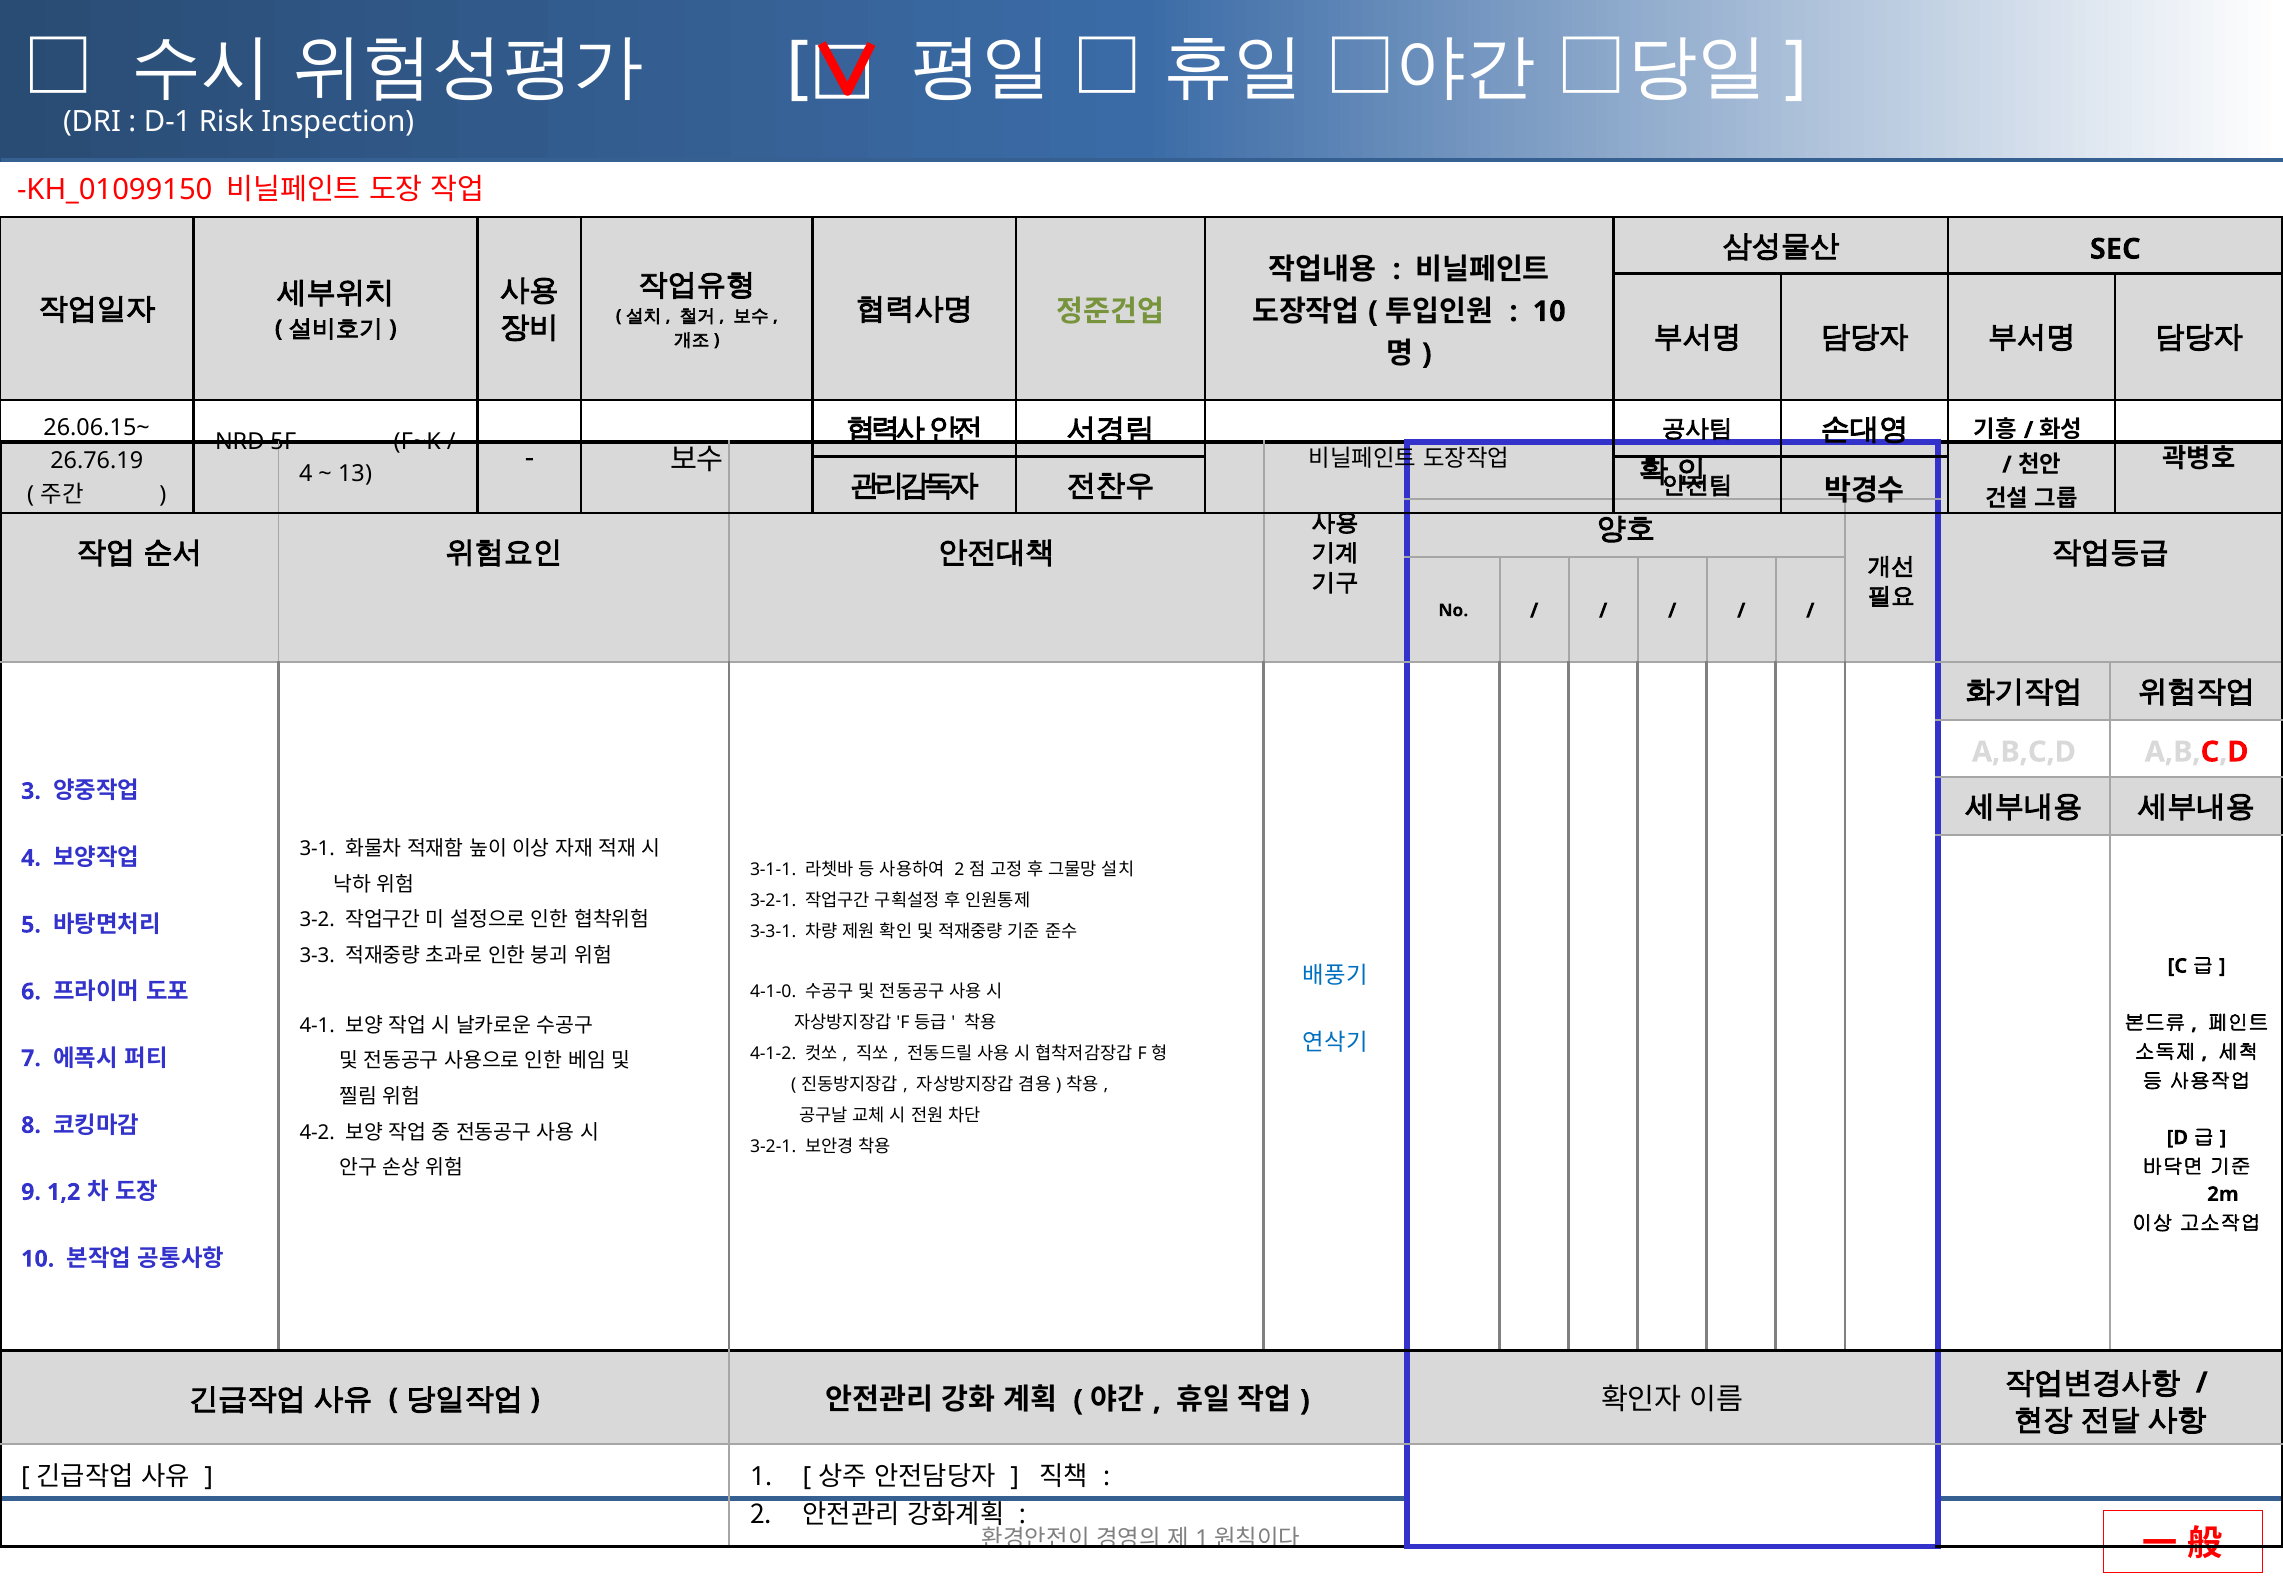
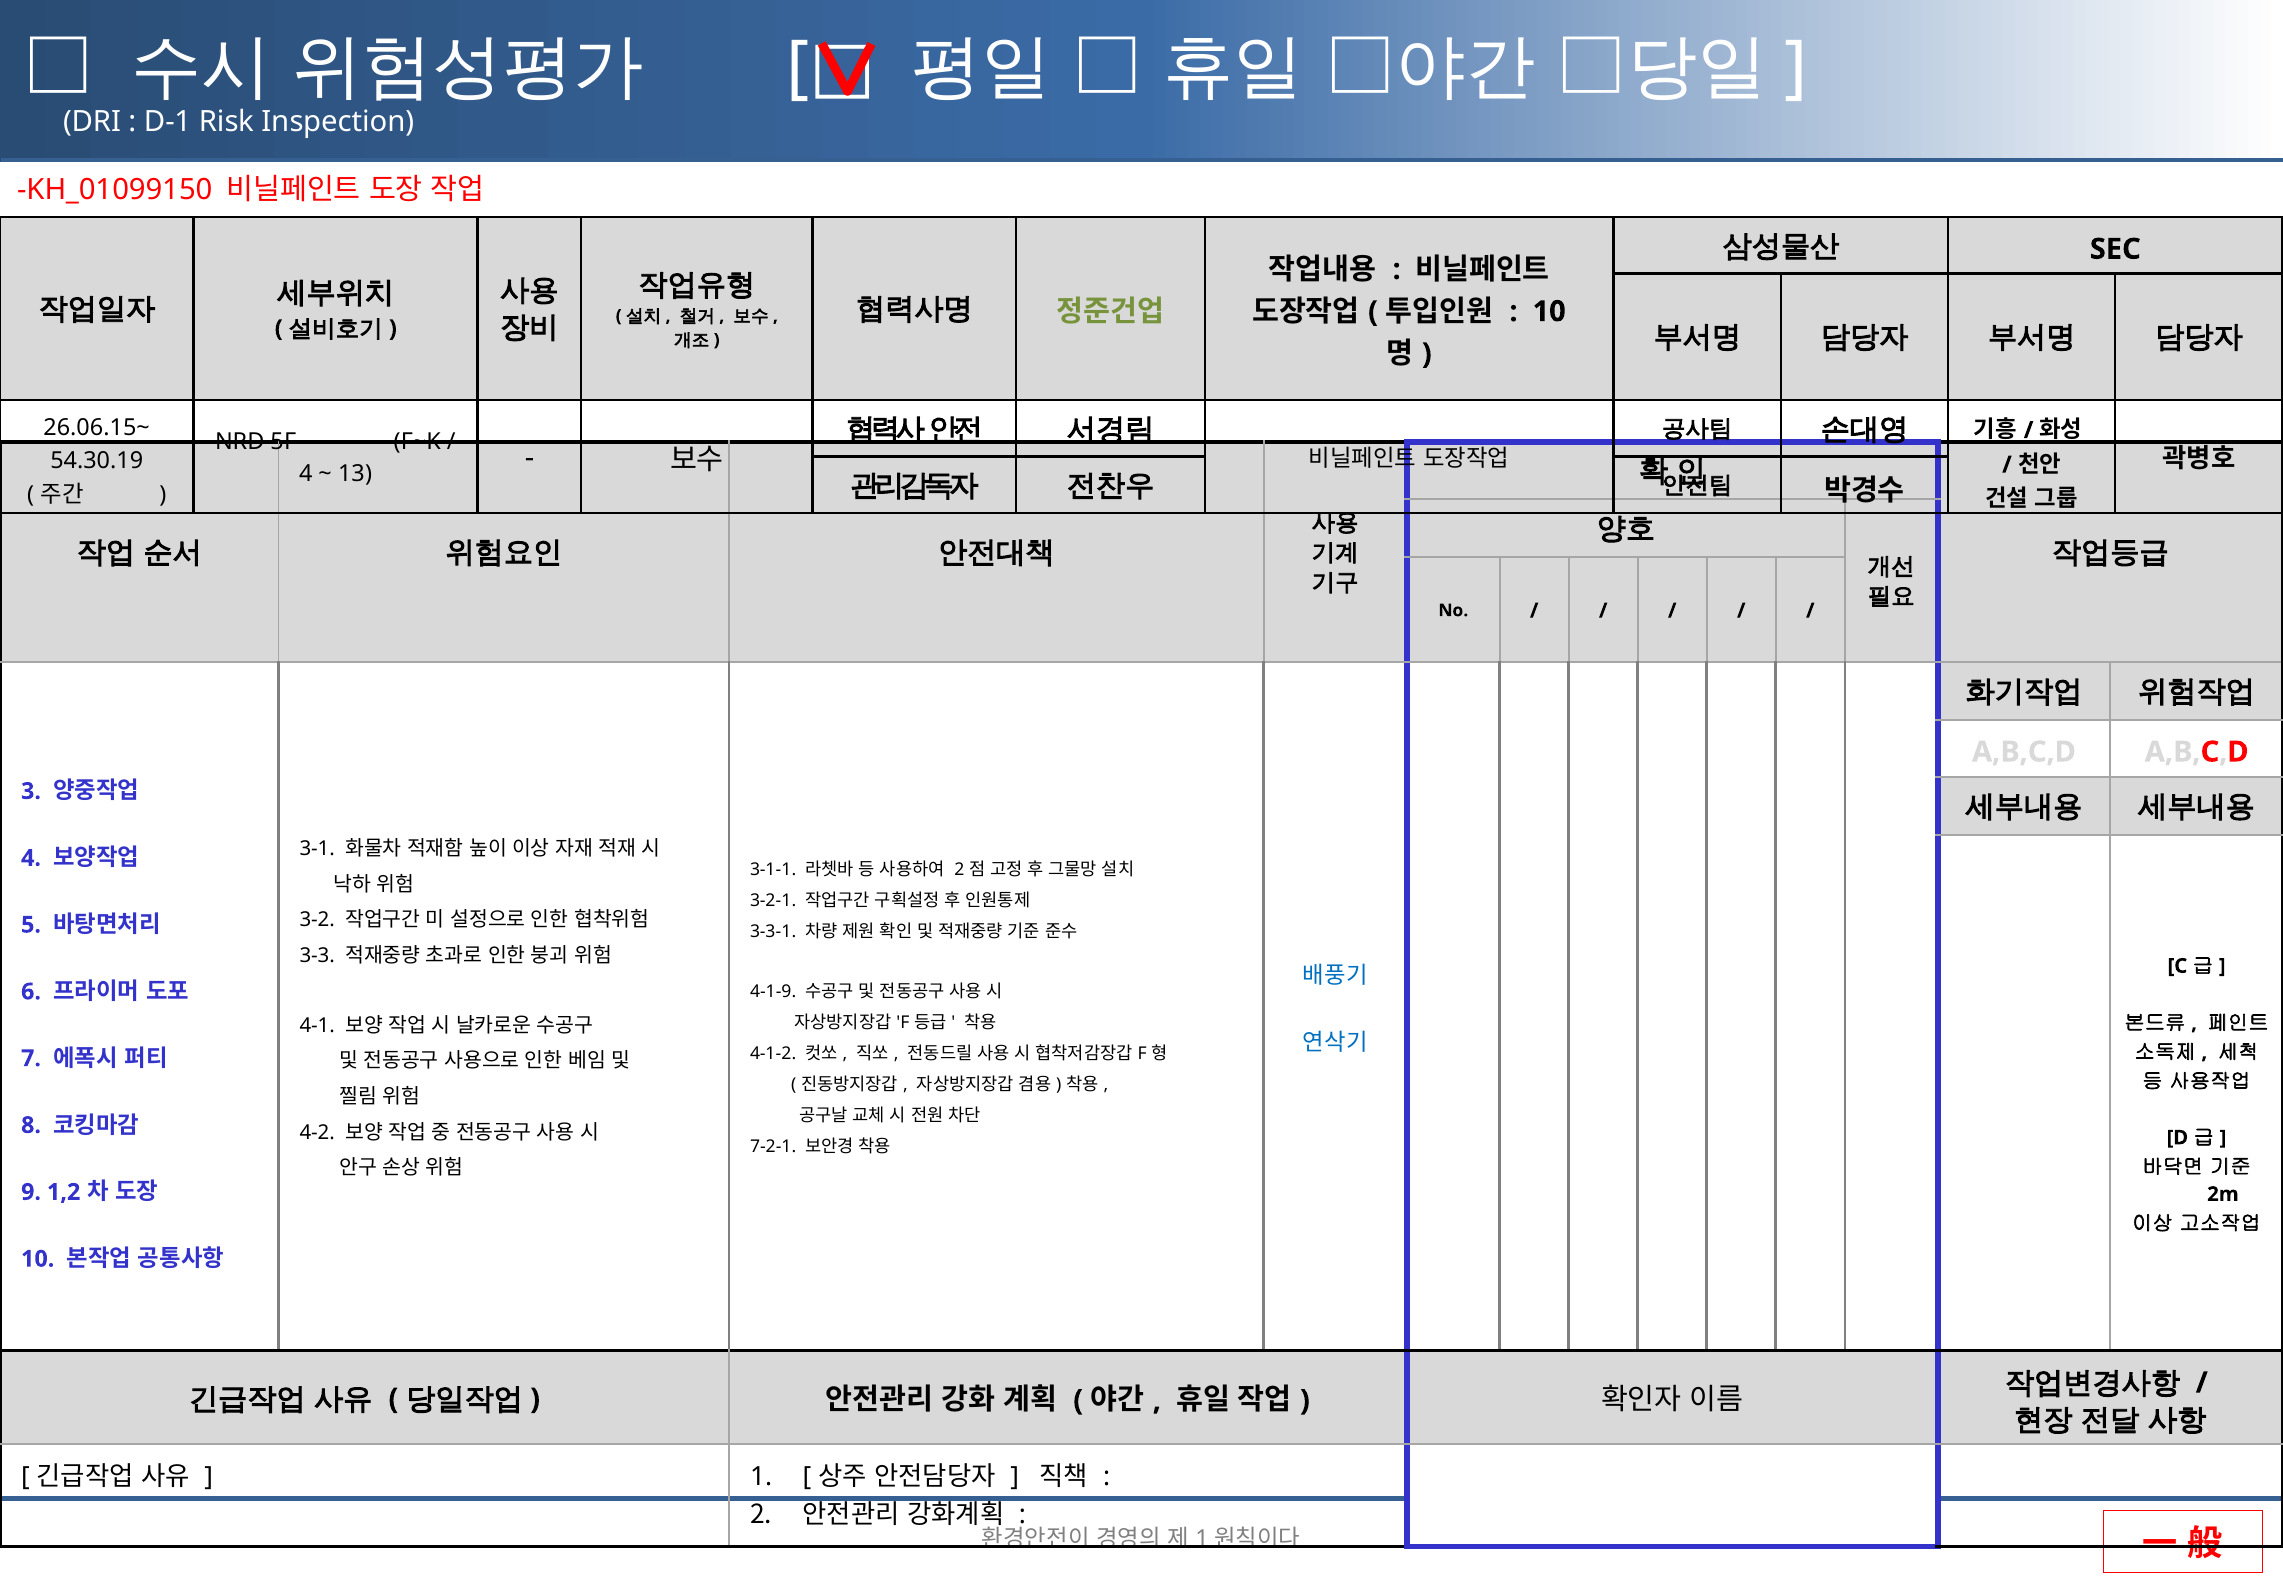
26.76.19: 26.76.19 -> 54.30.19 (97, 460)
4-1-0: 4-1-0 -> 4-1-9 (773, 992)
3-2-1: 3-2-1 -> 7-2-1 (773, 1146)
